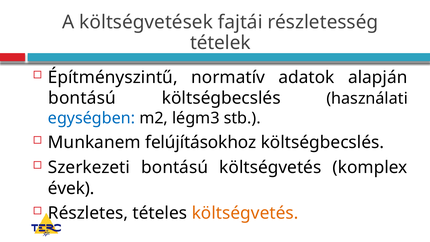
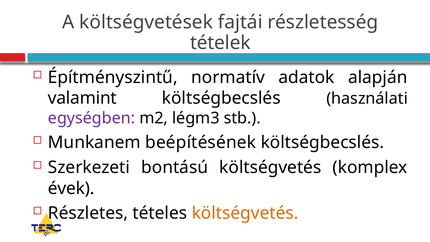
bontású: bontású -> valamint (82, 98)
egységben colour: blue -> purple (92, 118)
felújításokhoz: felújításokhoz -> beépítésének (201, 142)
